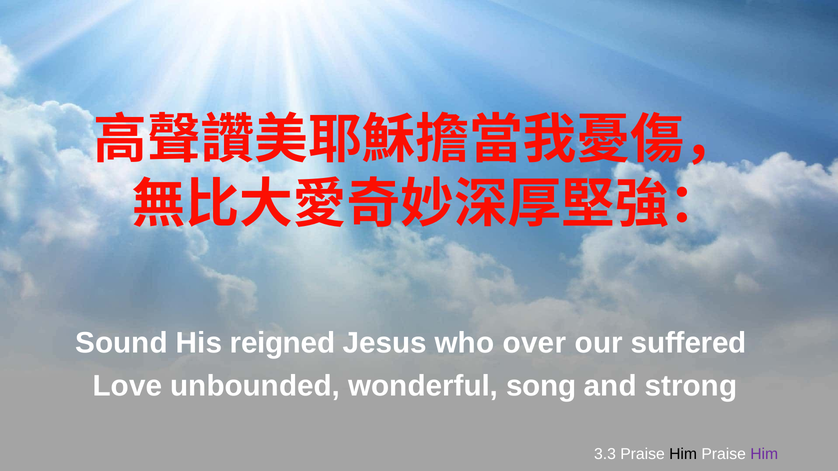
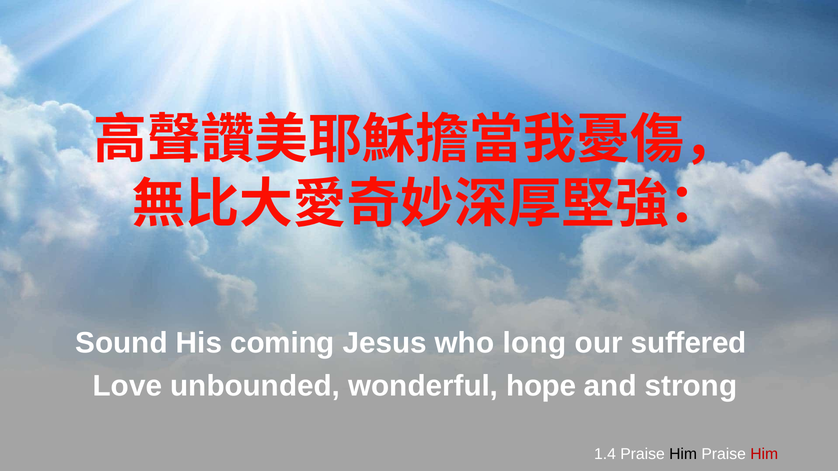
reigned: reigned -> coming (282, 343)
over: over -> long (534, 343)
song: song -> hope (541, 386)
3.3: 3.3 -> 1.4 (605, 454)
Him colour: purple -> red (764, 454)
